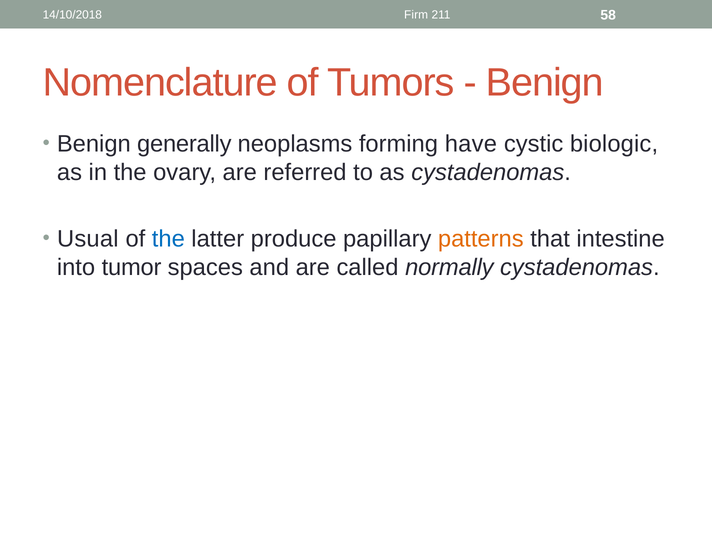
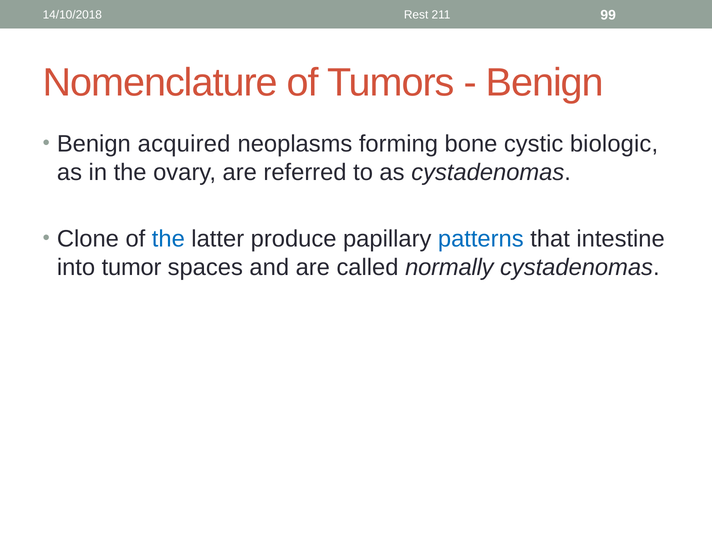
Firm: Firm -> Rest (416, 15)
58: 58 -> 99 (608, 15)
generally: generally -> acquired (184, 144)
have: have -> bone (471, 144)
Usual: Usual -> Clone (88, 239)
patterns colour: orange -> blue (481, 239)
